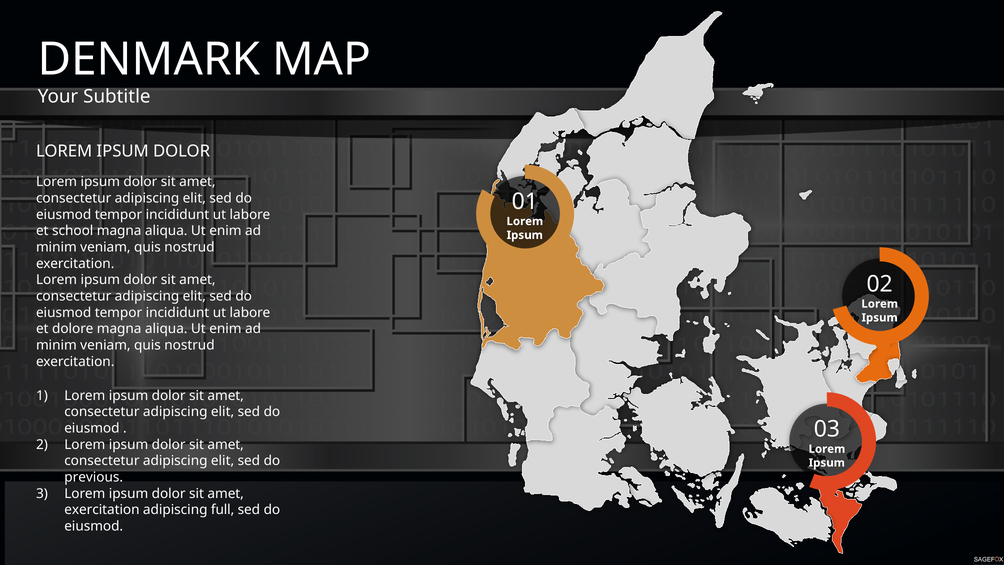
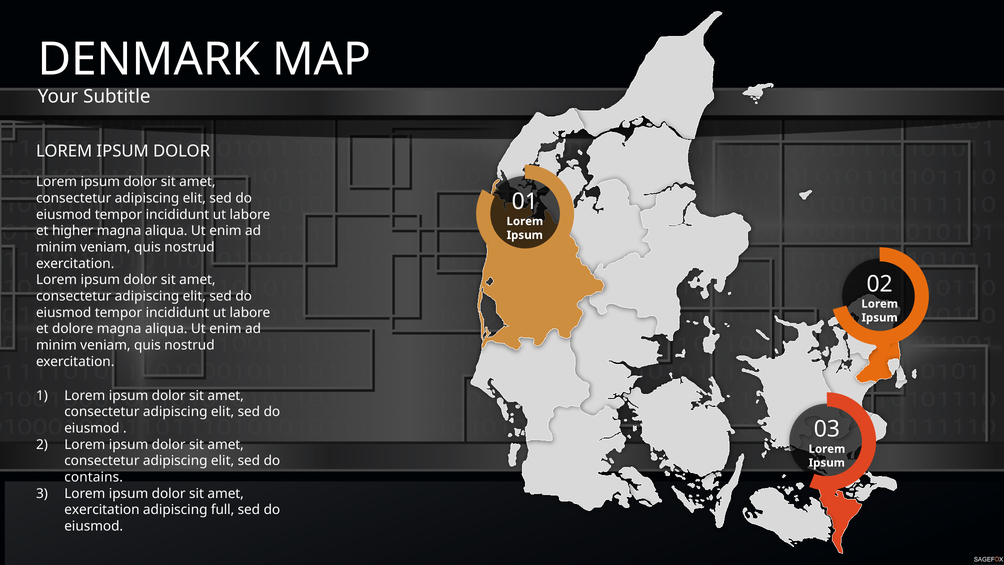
school: school -> higher (73, 231)
previous: previous -> contains (94, 477)
